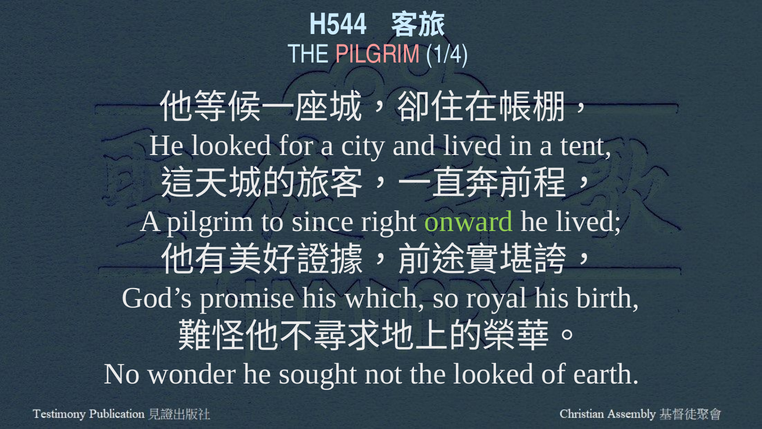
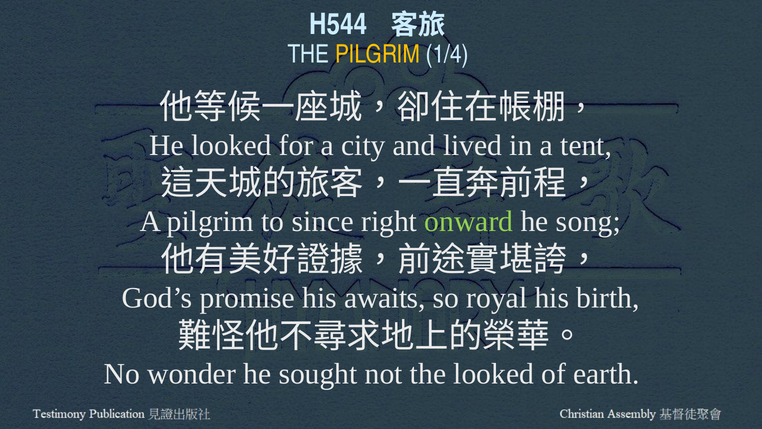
PILGRIM colour: pink -> yellow (378, 54)
he lived: lived -> song (588, 221)
which: which -> awaits (385, 298)
